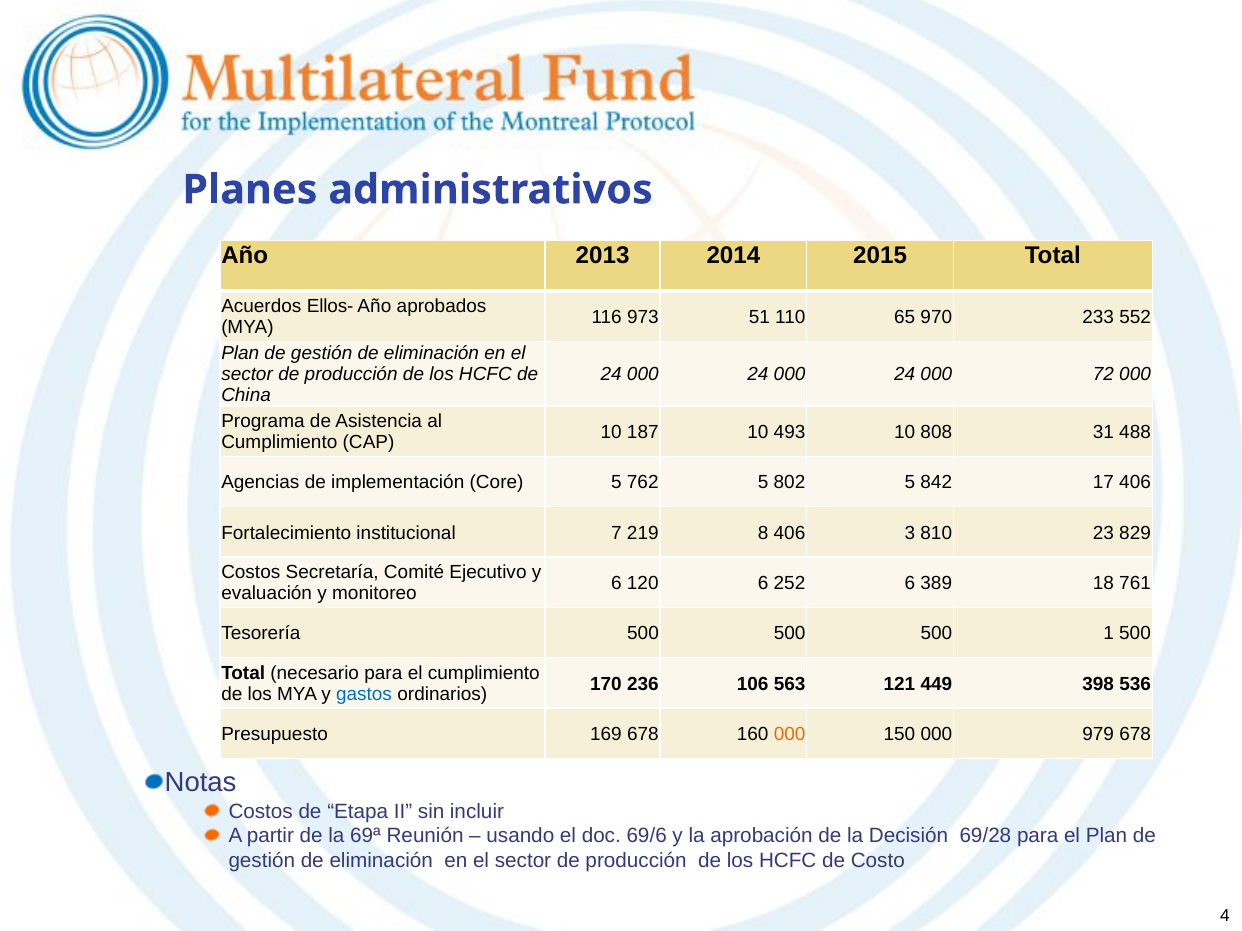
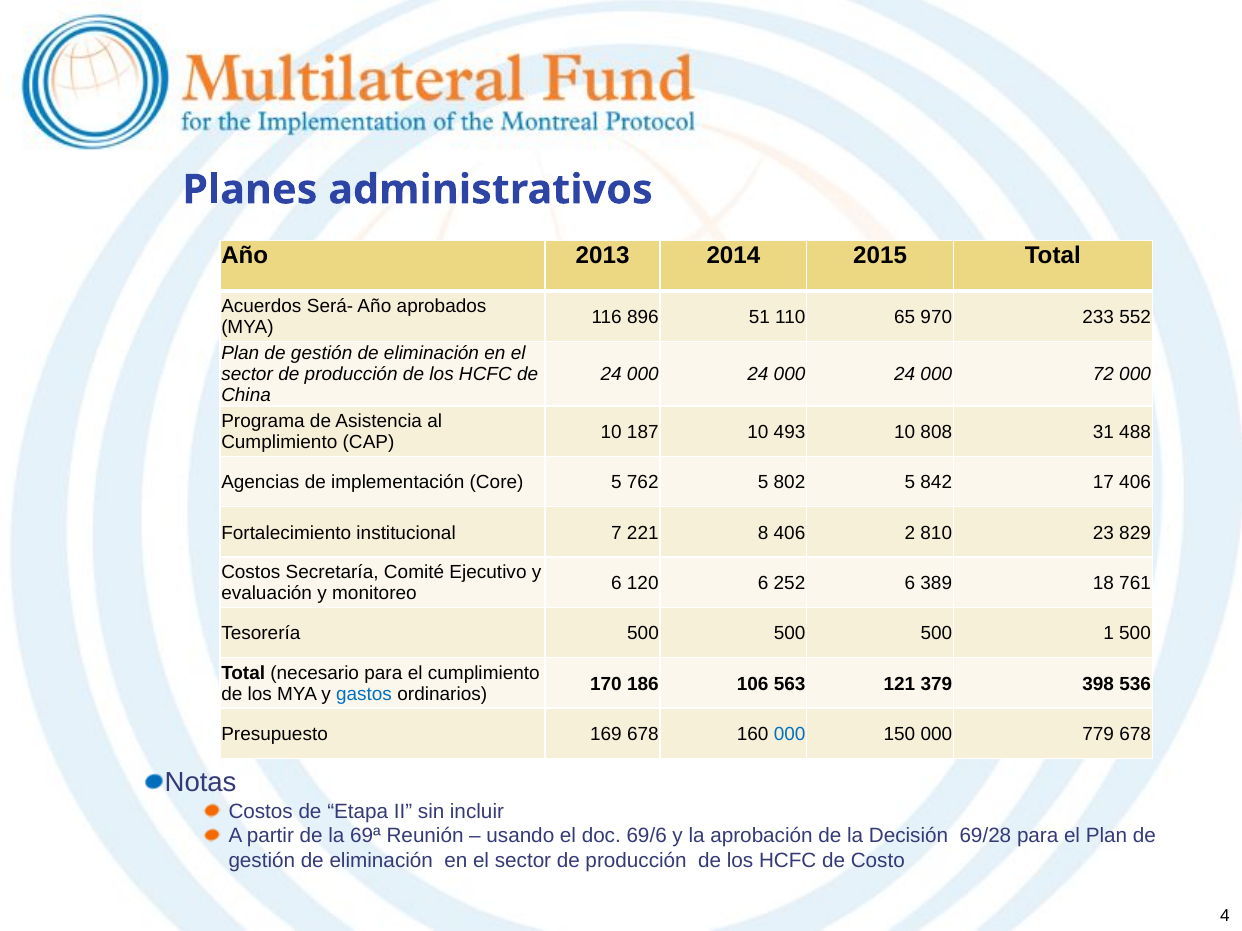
Ellos-: Ellos- -> Será- (330, 307)
973: 973 -> 896 (643, 317)
219: 219 -> 221 (643, 533)
3: 3 -> 2 (910, 533)
236: 236 -> 186 (643, 684)
449: 449 -> 379 (936, 684)
000 colour: orange -> blue (790, 735)
979: 979 -> 779 (1098, 735)
